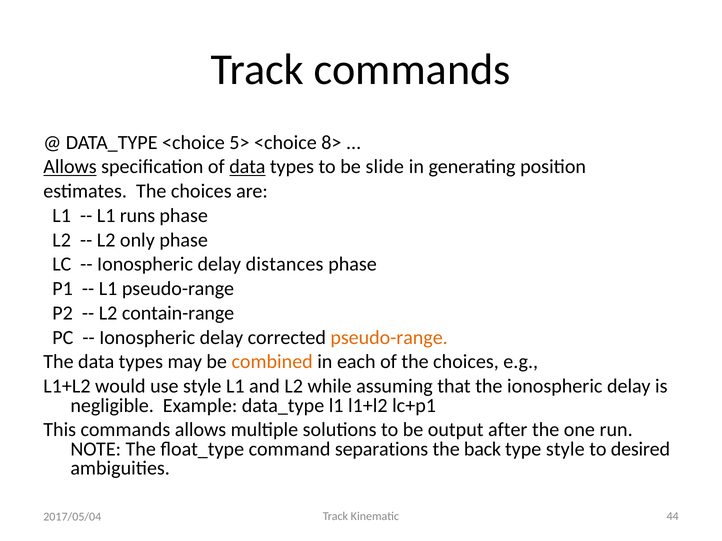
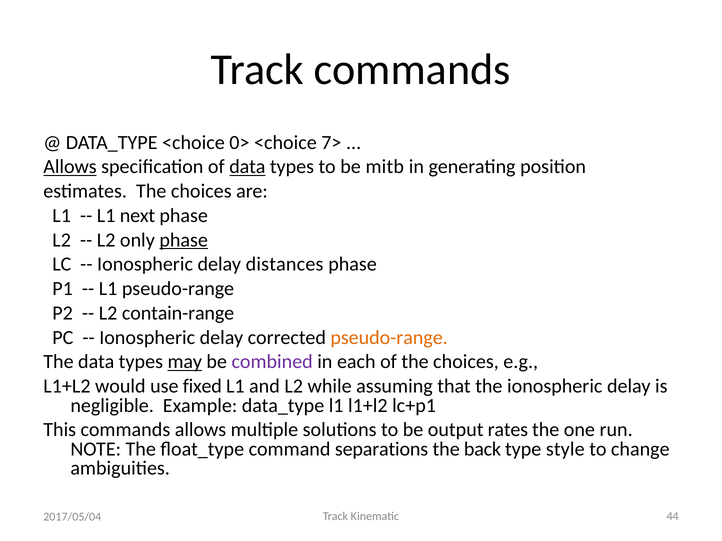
5>: 5> -> 0> (239, 143)
8>: 8> -> 7> (331, 143)
slide: slide -> mitb (385, 167)
runs: runs -> next (137, 216)
phase underline: none -> present (184, 240)
may underline: none -> present (185, 362)
combined colour: orange -> purple (272, 362)
use style: style -> fixed (202, 386)
after: after -> rates (508, 430)
desired: desired -> change (640, 449)
